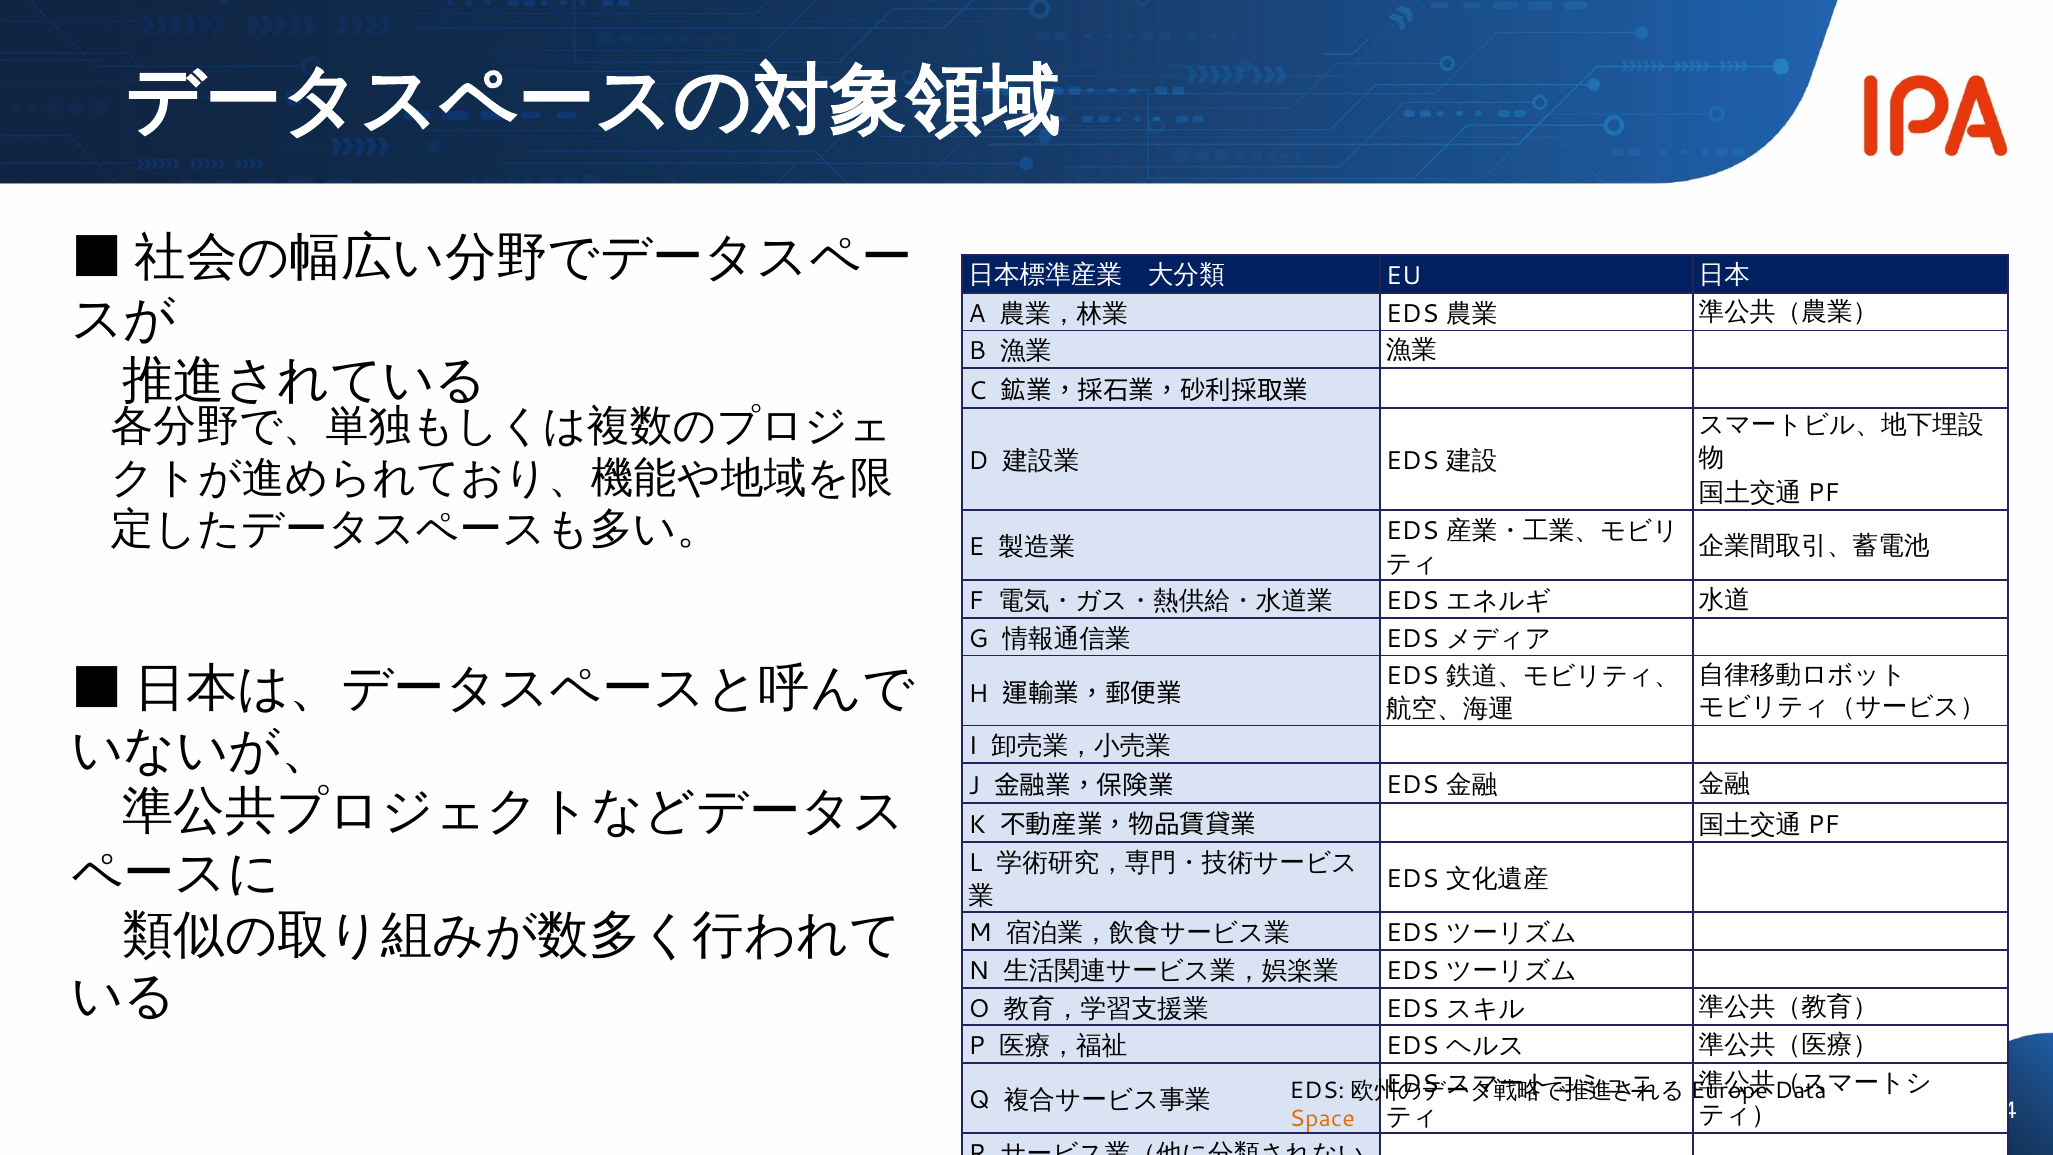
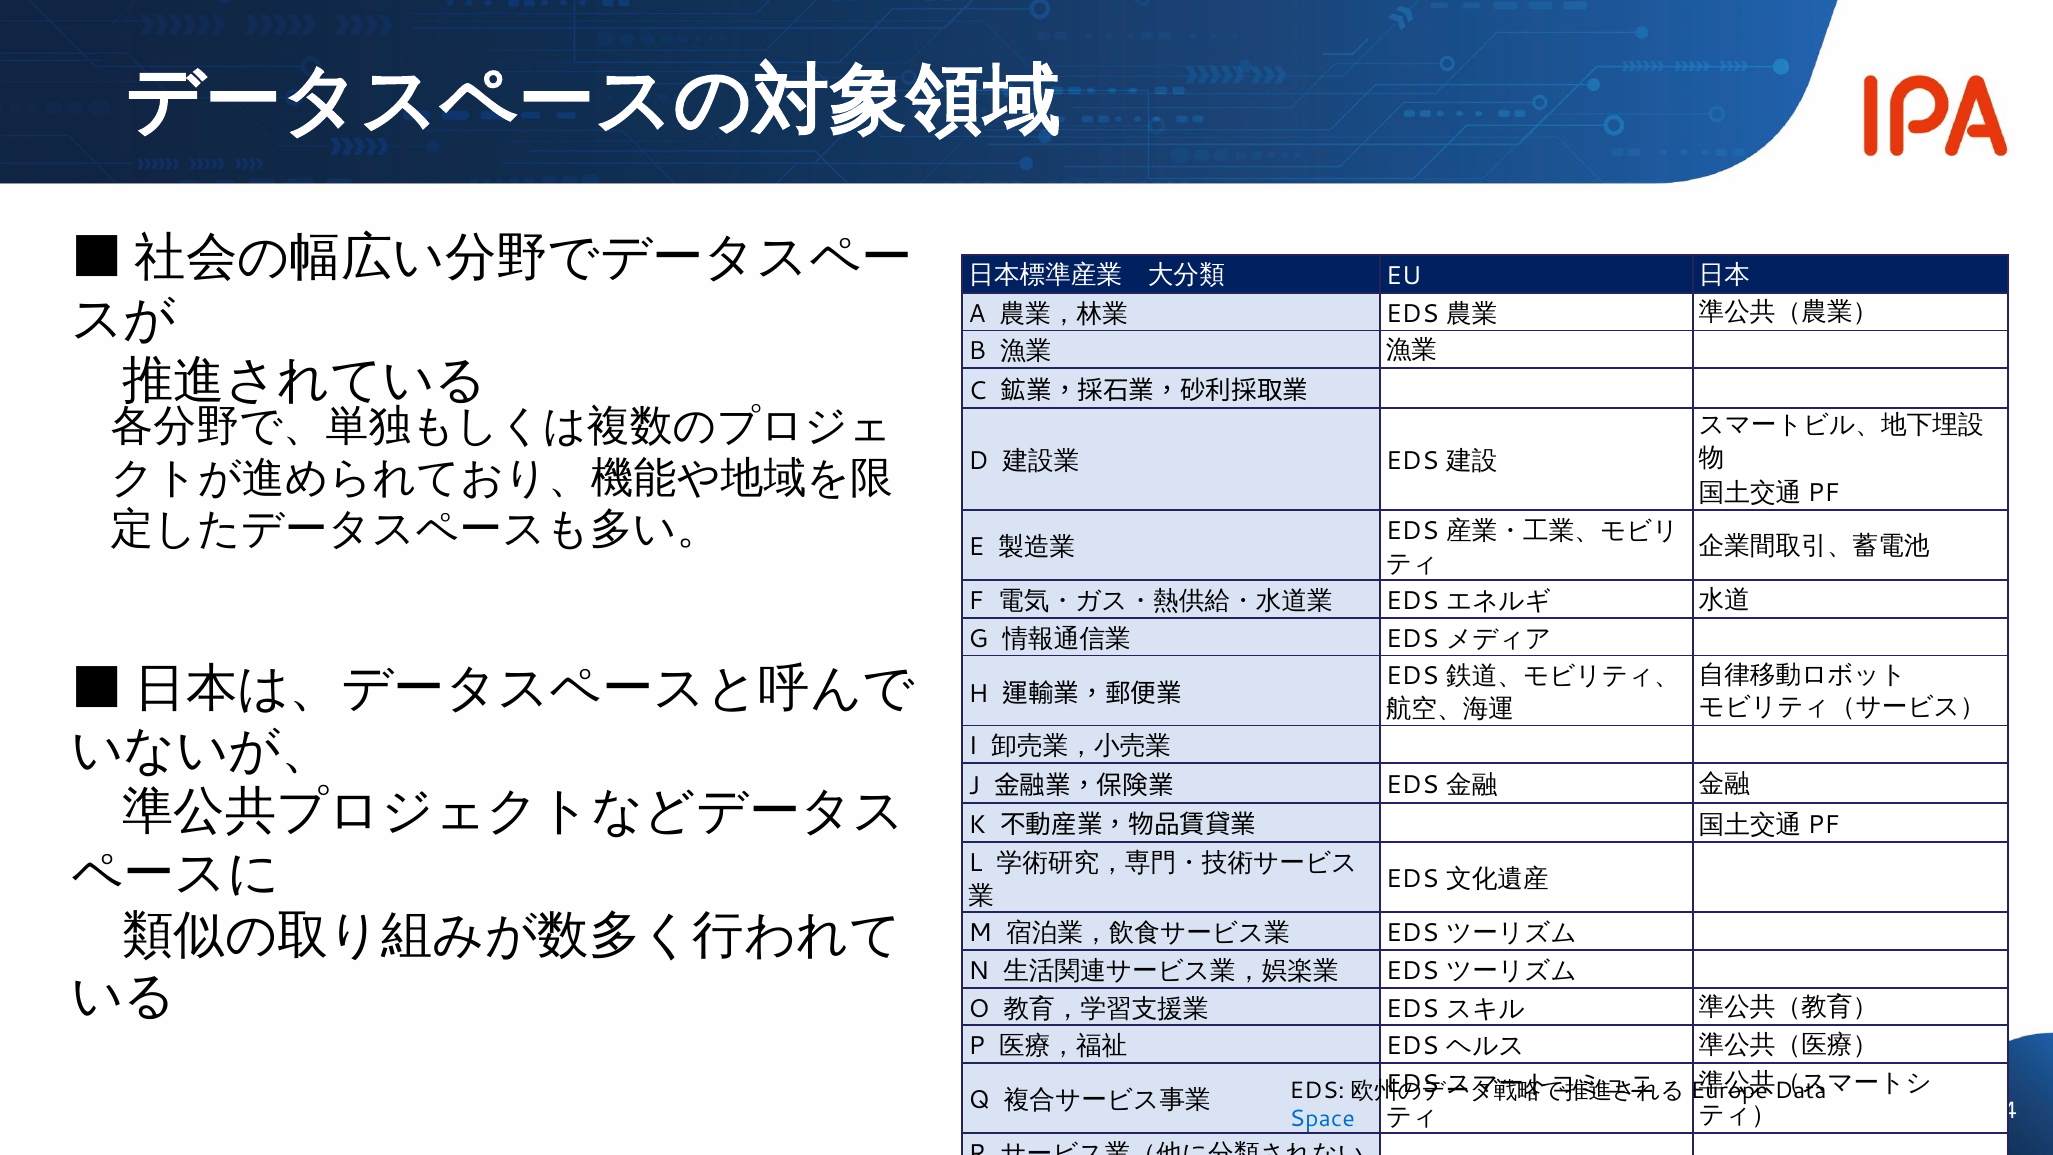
Space colour: orange -> blue (1322, 1118)
